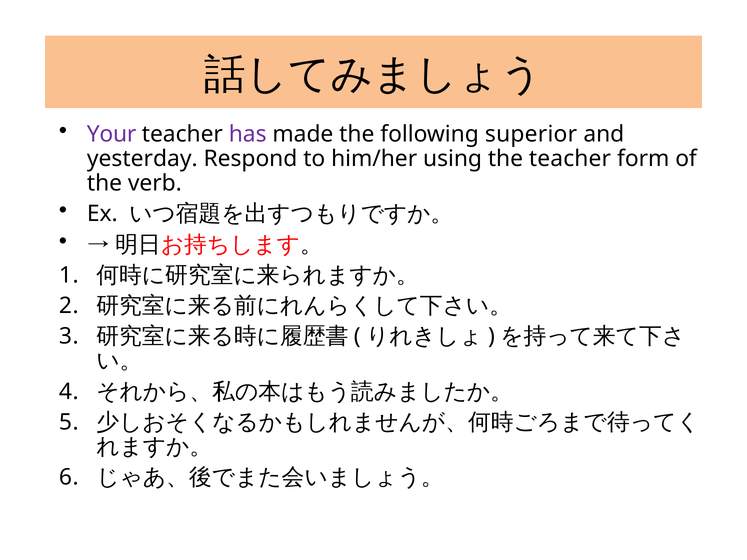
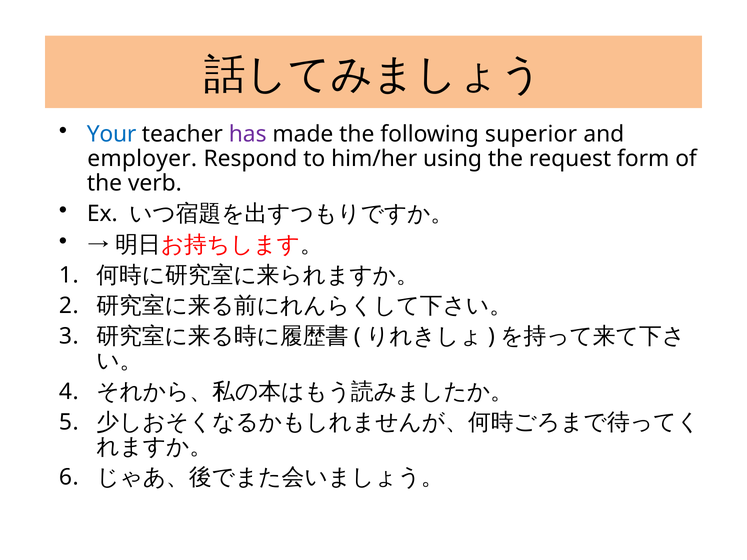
Your colour: purple -> blue (112, 134)
yesterday: yesterday -> employer (142, 159)
the teacher: teacher -> request (570, 159)
